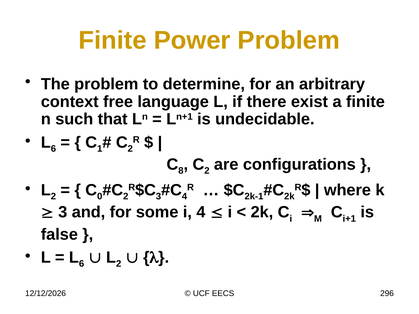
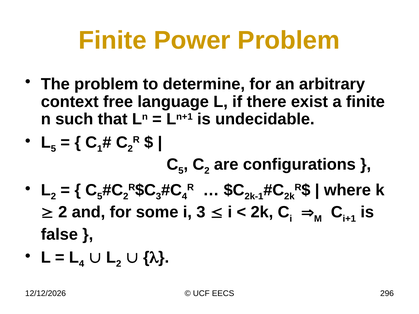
6: 6 -> 5 (53, 149)
8: 8 -> 5 (181, 171)
0: 0 -> 5 (100, 197)
3: 3 -> 2 (63, 212)
i 4: 4 -> 3 (201, 212)
6: 6 -> 4 (82, 264)
